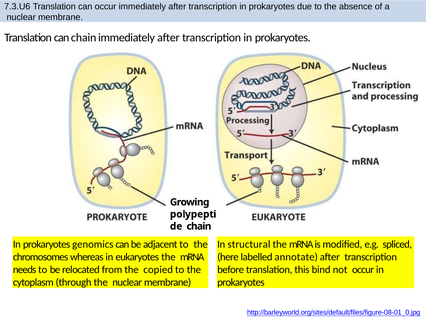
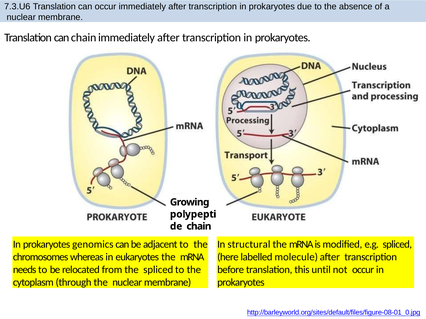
annotate: annotate -> molecule (296, 257)
the copied: copied -> spliced (158, 270)
bind: bind -> until (321, 270)
